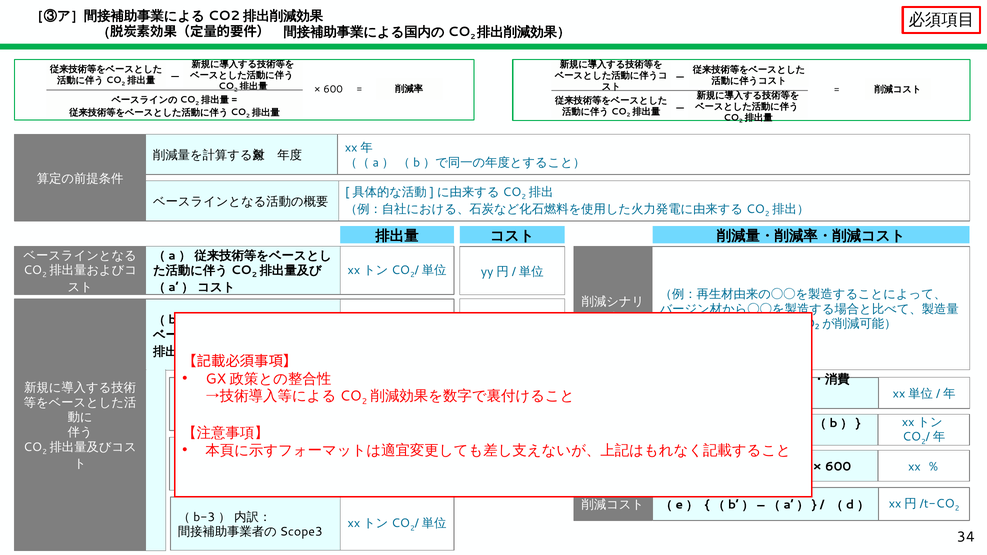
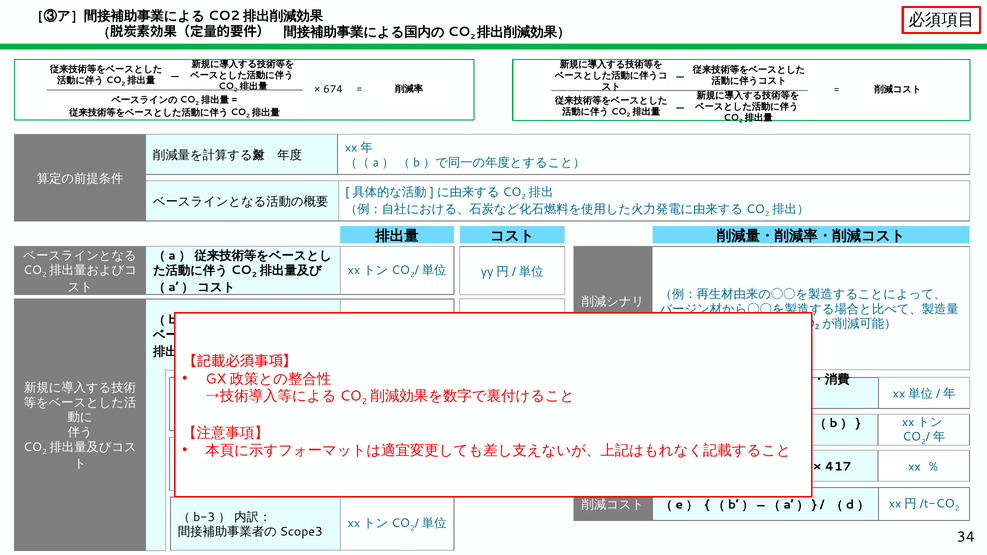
600: 600 -> 674 (333, 89)
600: 600 -> 417 (838, 467)
